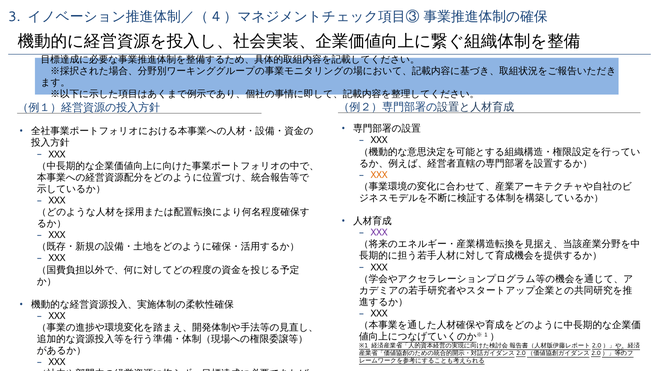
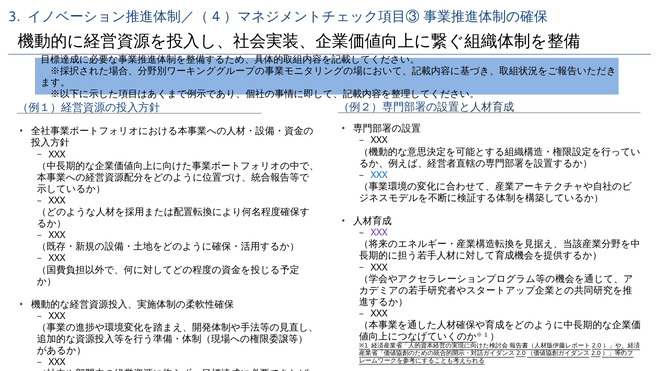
XXX colour: orange -> blue (379, 175)
